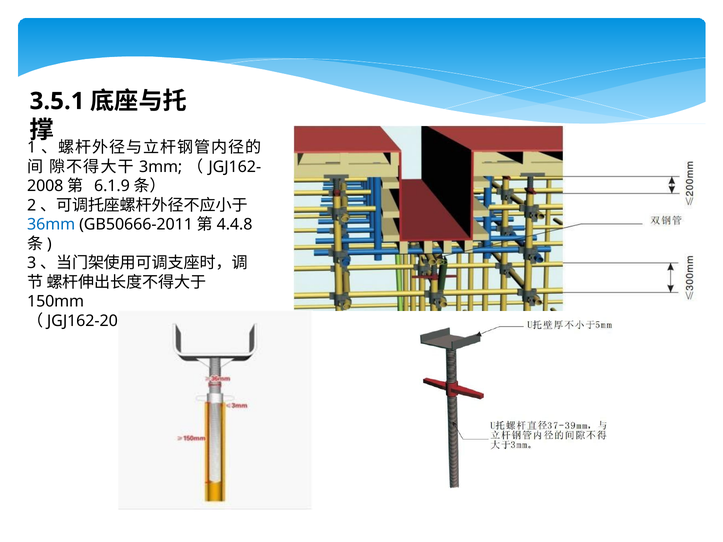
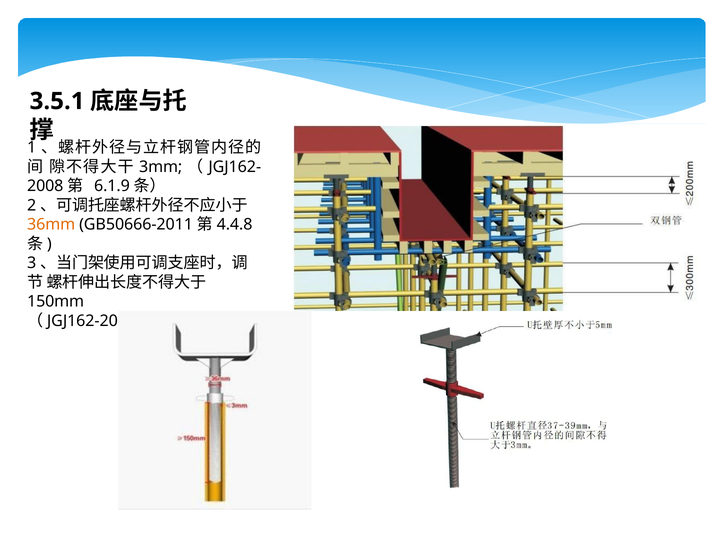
36mm colour: blue -> orange (51, 225)
